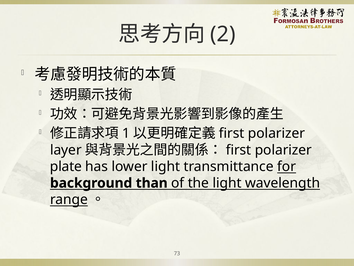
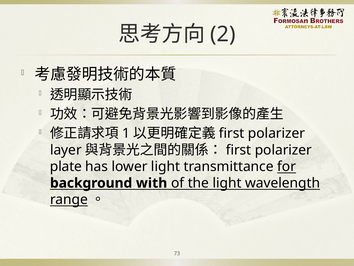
than: than -> with (152, 183)
